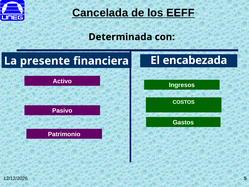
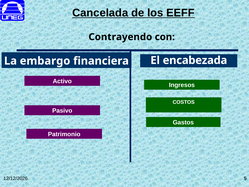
Determinada: Determinada -> Contrayendo (120, 37)
presente: presente -> embargo (45, 61)
